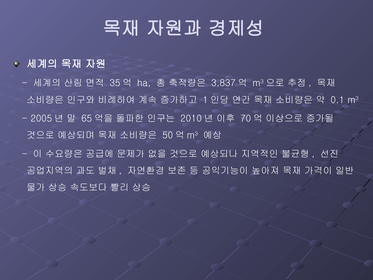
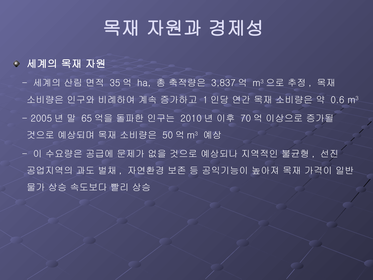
0.1: 0.1 -> 0.6 (337, 100)
